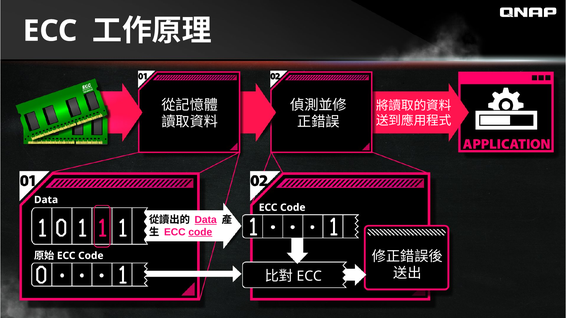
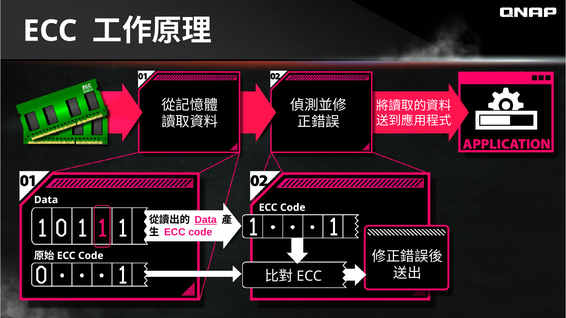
code underline: present -> none (200, 232)
